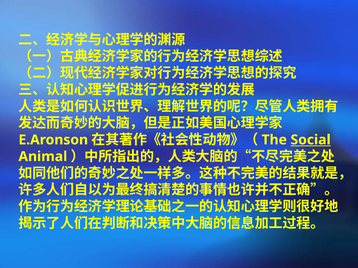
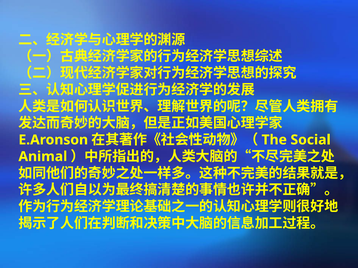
Social underline: present -> none (311, 140)
